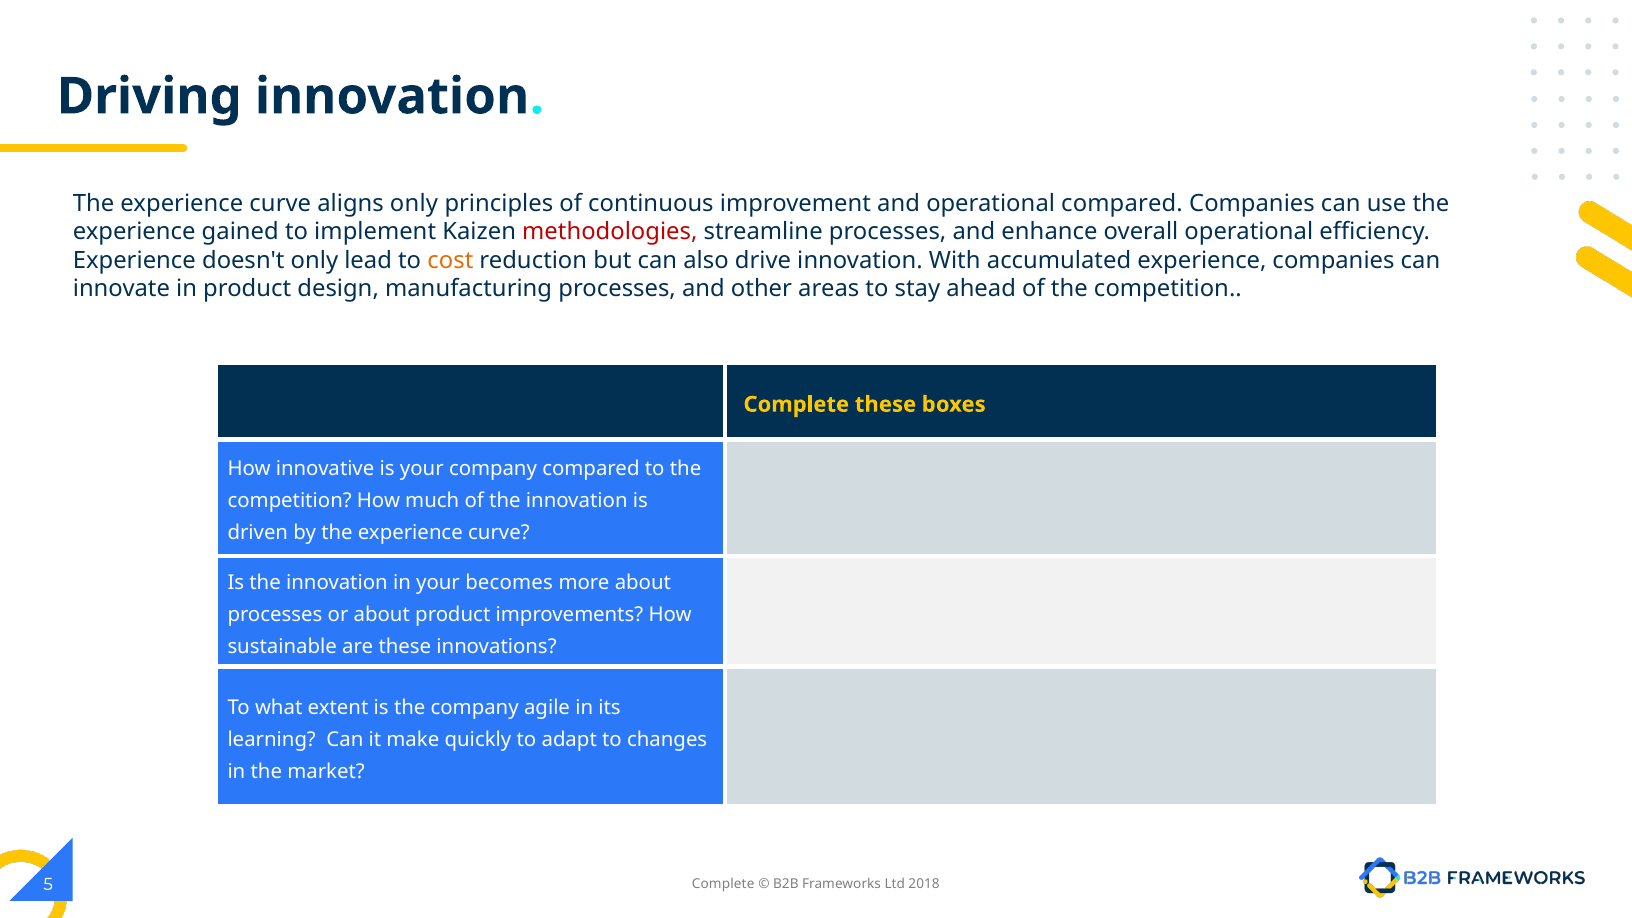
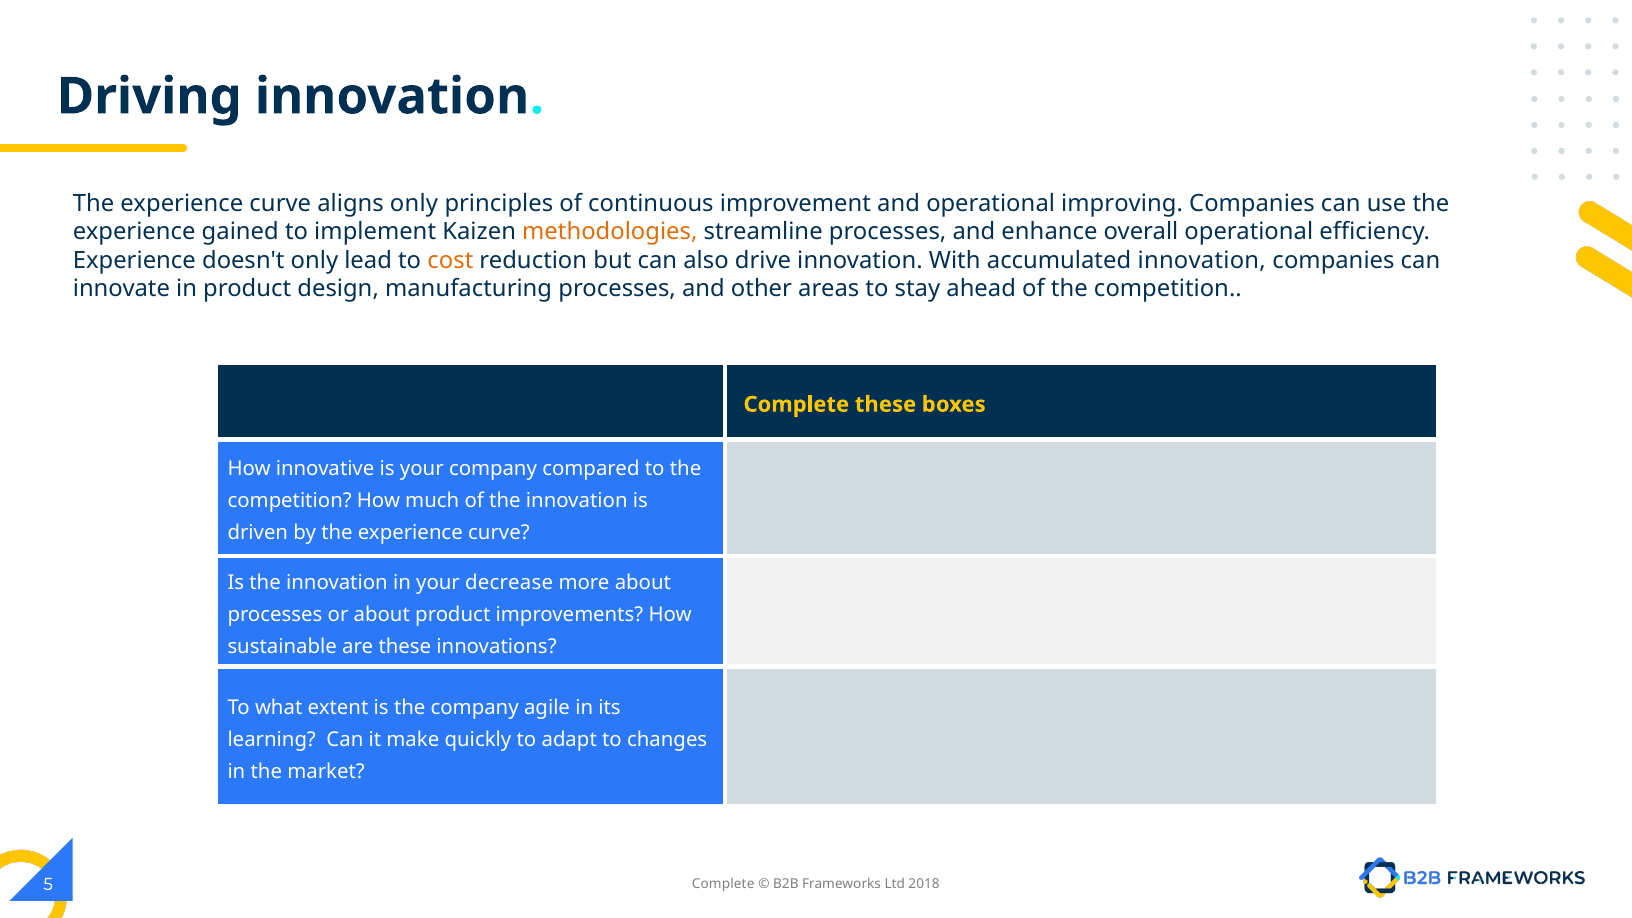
operational compared: compared -> improving (1122, 203)
methodologies colour: red -> orange (610, 232)
accumulated experience: experience -> innovation (1202, 261)
becomes: becomes -> decrease (509, 583)
